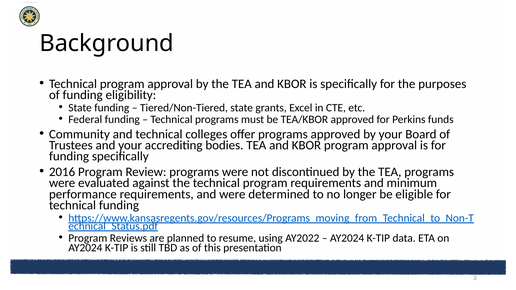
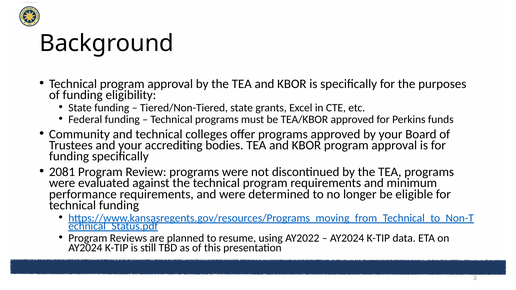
2016: 2016 -> 2081 (62, 172)
